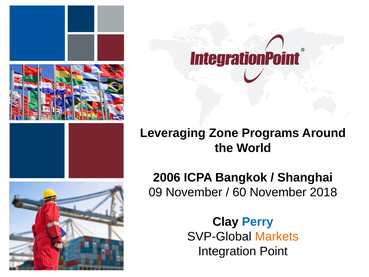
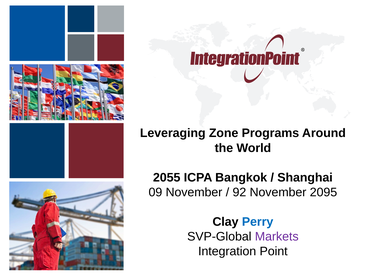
2006: 2006 -> 2055 (167, 177)
60: 60 -> 92 (239, 192)
2018: 2018 -> 2095 (323, 192)
Markets colour: orange -> purple (277, 236)
